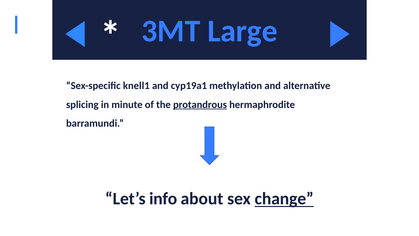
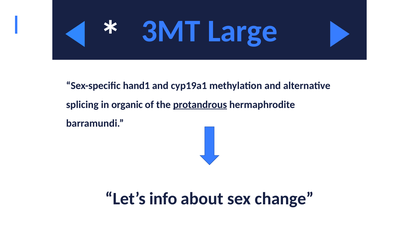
knell1: knell1 -> hand1 (136, 86)
minute: minute -> organic (127, 104)
change underline: present -> none (284, 199)
